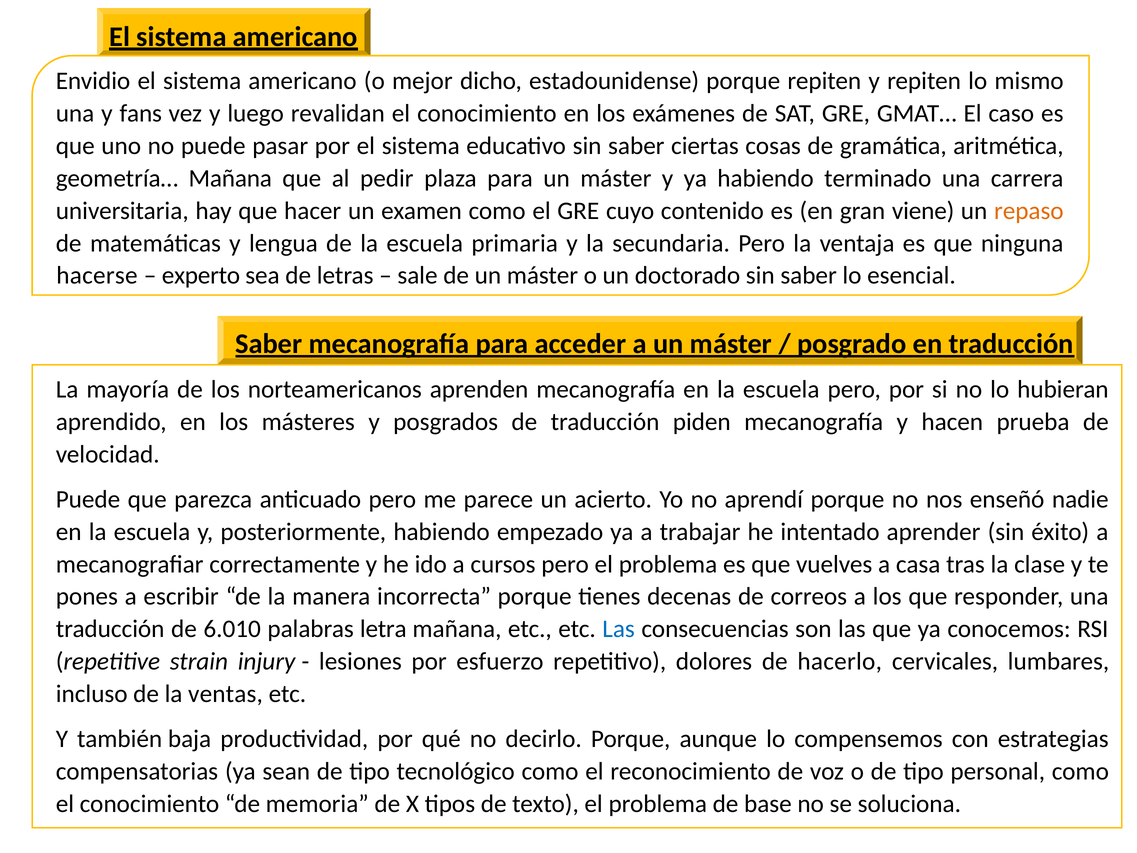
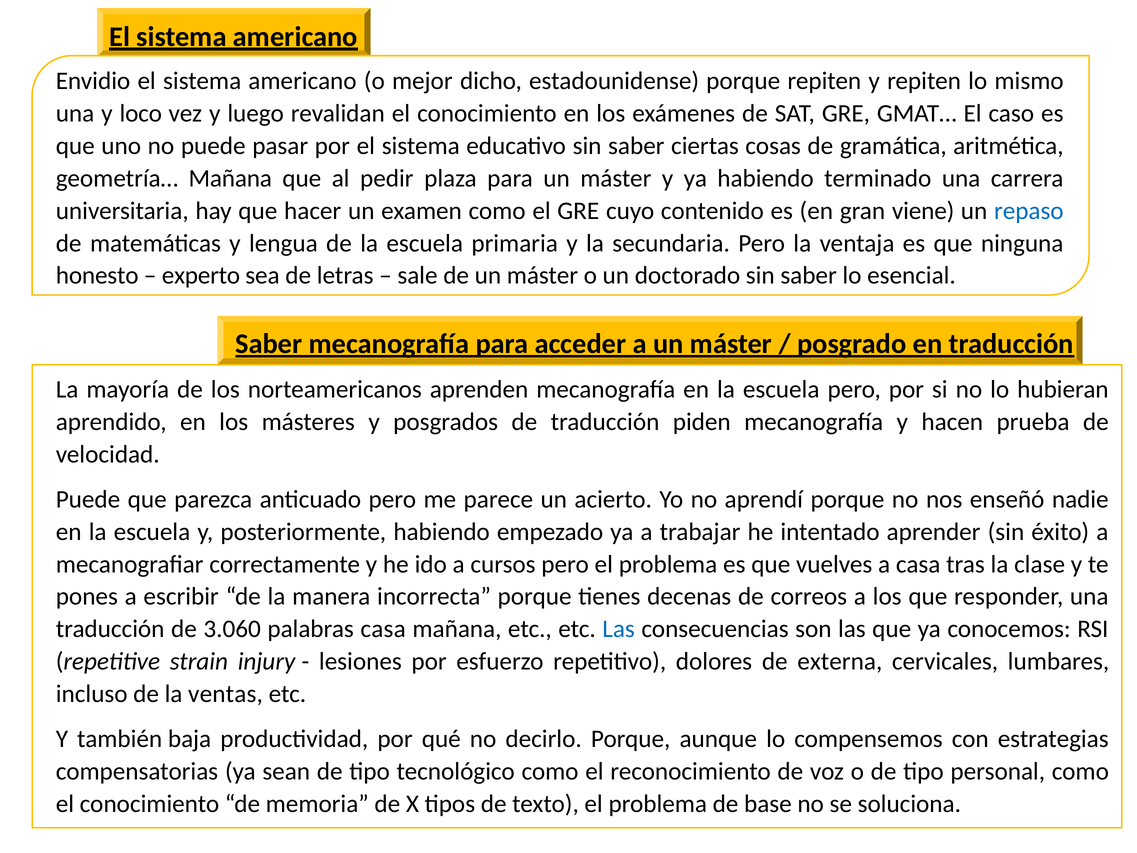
fans: fans -> loco (141, 113)
repaso colour: orange -> blue (1029, 211)
hacerse: hacerse -> honesto (97, 276)
6.010: 6.010 -> 3.060 (232, 629)
palabras letra: letra -> casa (383, 629)
hacerlo: hacerlo -> externa (840, 661)
